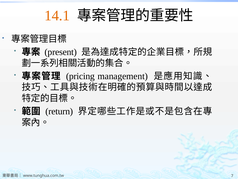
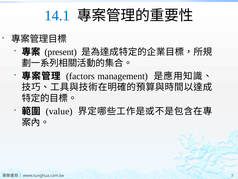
14.1 colour: orange -> blue (57, 15)
pricing: pricing -> factors (80, 76)
return: return -> value (59, 111)
